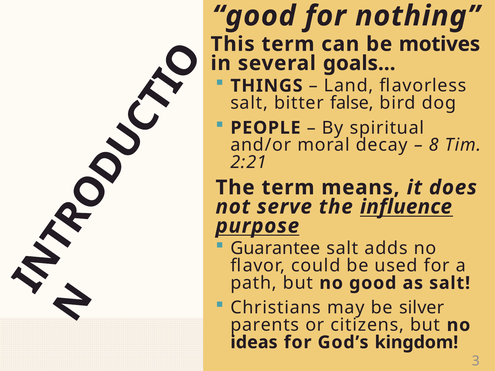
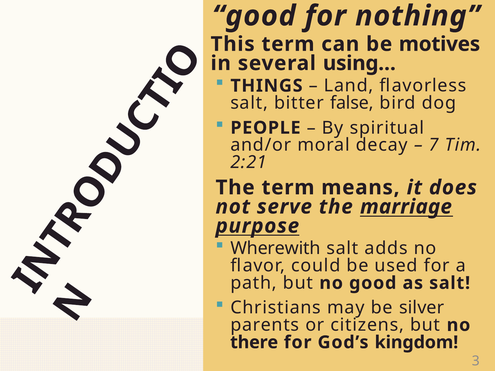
goals…: goals… -> using… (359, 63)
8: 8 -> 7 (434, 145)
influence: influence -> marriage (406, 207)
Guarantee: Guarantee -> Wherewith (275, 249)
ideas: ideas -> there (254, 343)
